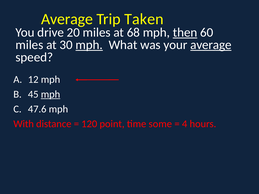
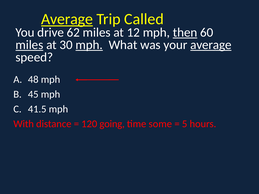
Average underline: none -> present (67, 19)
Taken: Taken -> Called (144, 19)
20: 20 -> 62 (73, 33)
68: 68 -> 12 (133, 33)
miles underline: none -> present (29, 45)
12: 12 -> 48 (33, 80)
mph underline: present -> none (51, 94)
47.6: 47.6 -> 41.5 (37, 109)
point: point -> going (112, 124)
4: 4 -> 5 (185, 124)
